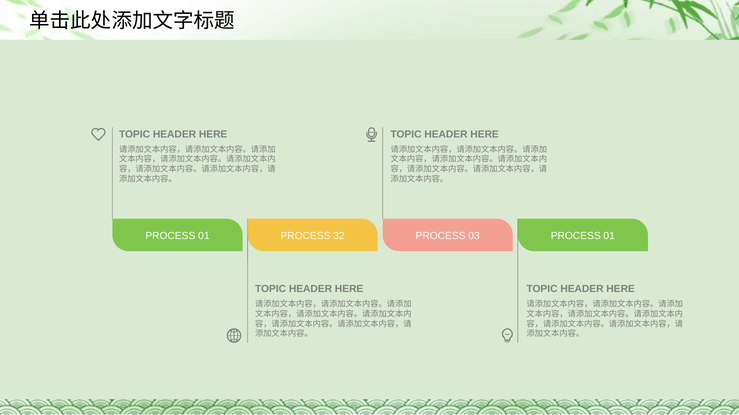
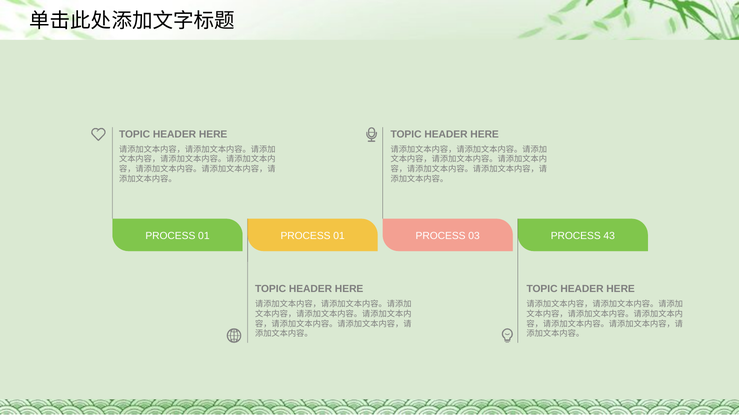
32: 32 -> 01 (339, 236)
01: 01 -> 43 (609, 236)
